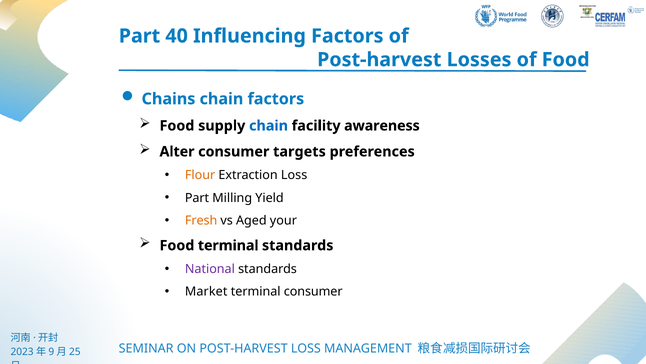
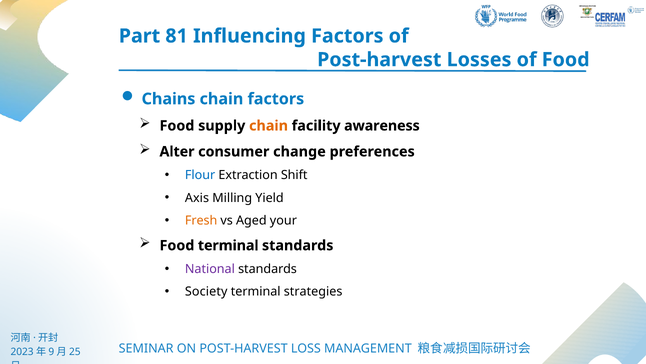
40: 40 -> 81 (177, 36)
chain colour: blue -> orange (269, 126)
targets: targets -> change (299, 151)
Flour colour: orange -> blue (200, 175)
Extraction Loss: Loss -> Shift (294, 175)
Part: Part -> Axis (197, 198)
Market: Market -> Society (206, 291)
terminal consumer: consumer -> strategies (313, 291)
